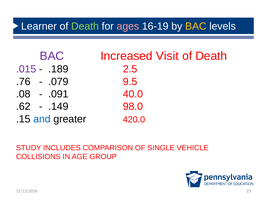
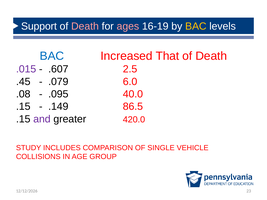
Learner: Learner -> Support (39, 26)
Death colour: light green -> pink (85, 26)
BAC colour: purple -> blue (52, 56)
Visit: Visit -> That (167, 56)
.189: .189 -> .607 (58, 69)
.76: .76 -> .45 (23, 82)
9.5: 9.5 -> 6.0 (130, 82)
.091: .091 -> .095 (58, 94)
.62: .62 -> .15 (23, 107)
98.0: 98.0 -> 86.5 (133, 107)
and colour: blue -> purple (42, 119)
